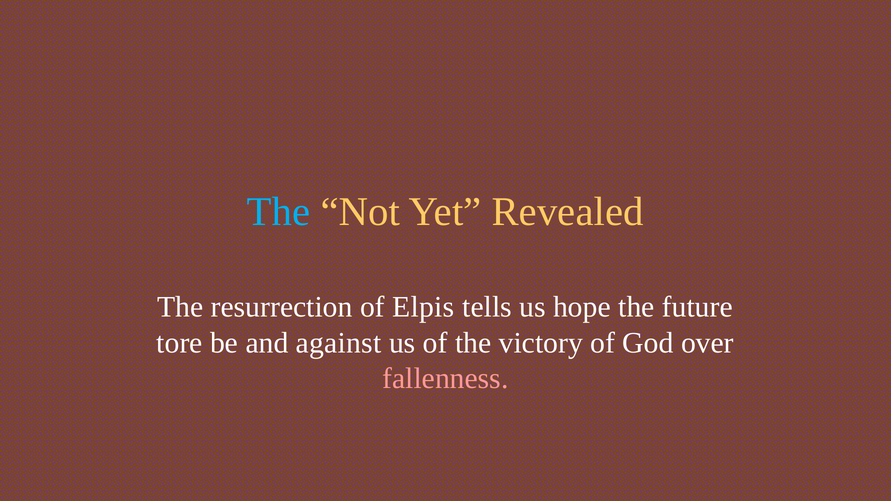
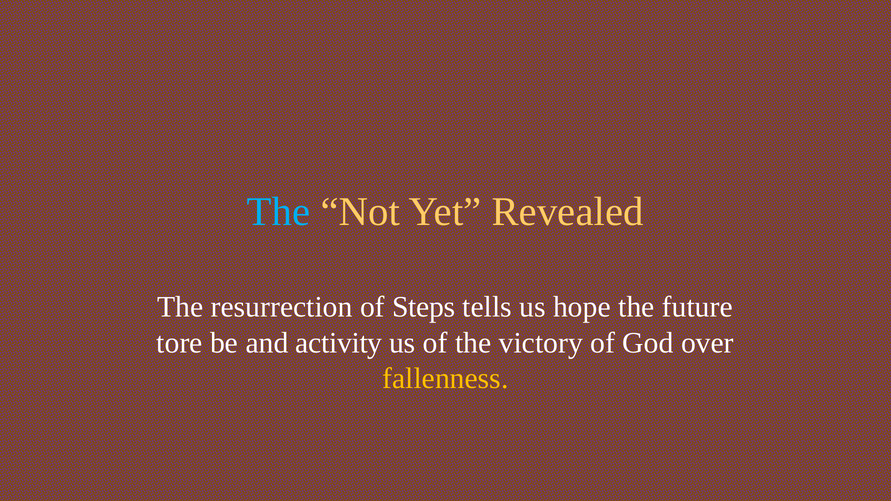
Elpis: Elpis -> Steps (424, 307)
against: against -> activity (339, 343)
fallenness colour: pink -> yellow (445, 379)
